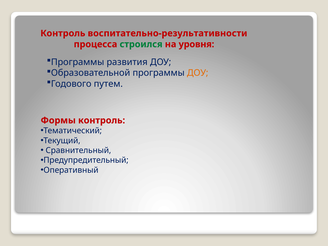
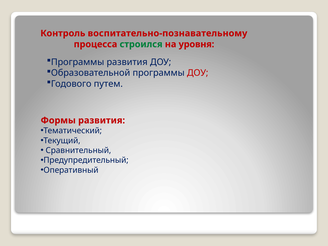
воспитательно-результативности: воспитательно-результативности -> воспитательно-познавательному (167, 33)
ДОУ colour: orange -> red (198, 73)
Формы контроль: контроль -> развития (102, 120)
